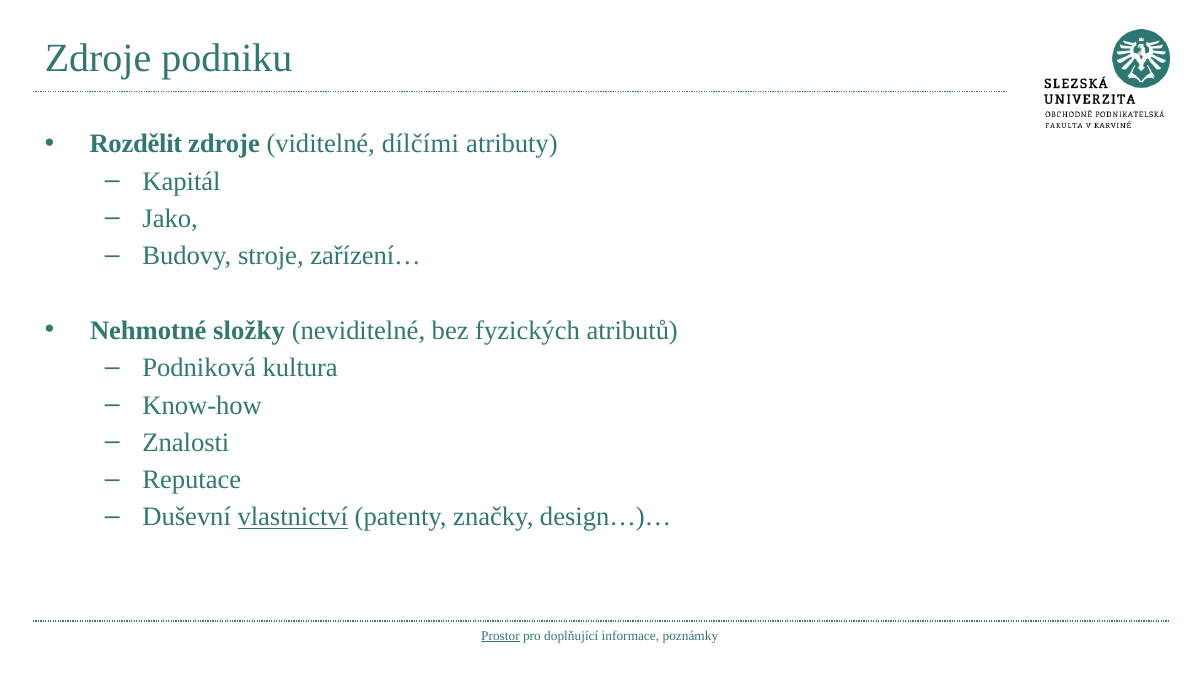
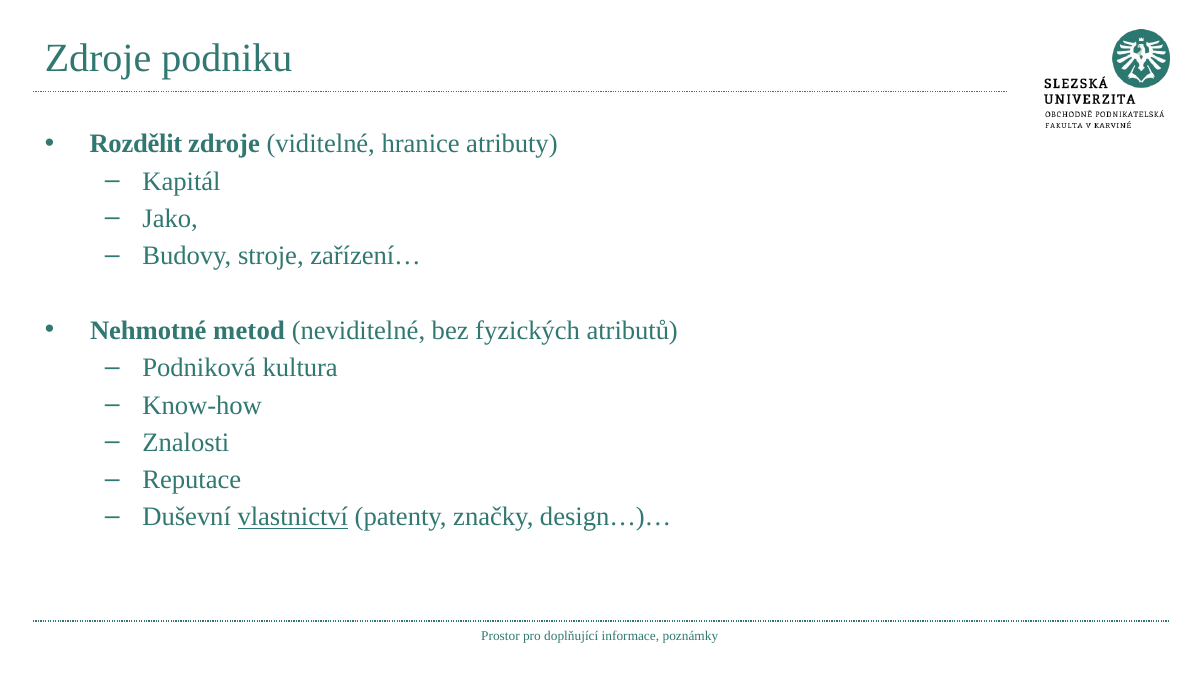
dílčími: dílčími -> hranice (421, 144)
složky: složky -> metod (249, 331)
Prostor underline: present -> none (500, 636)
